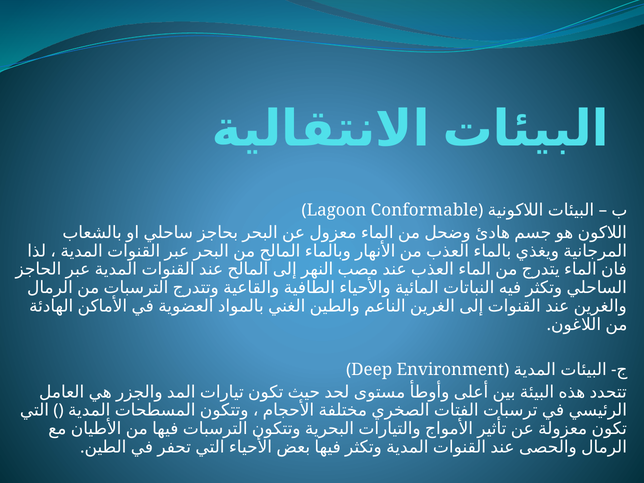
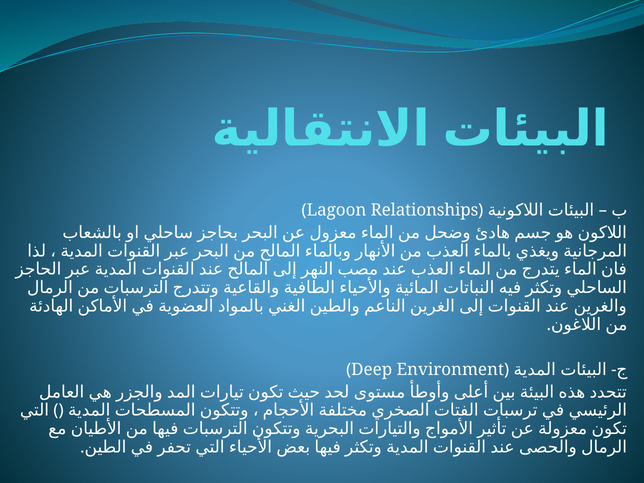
Conformable: Conformable -> Relationships (425, 210)
